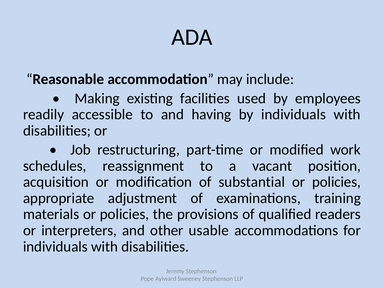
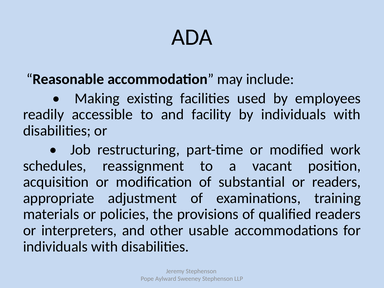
having: having -> facility (211, 114)
policies: policies -> readers (336, 182)
